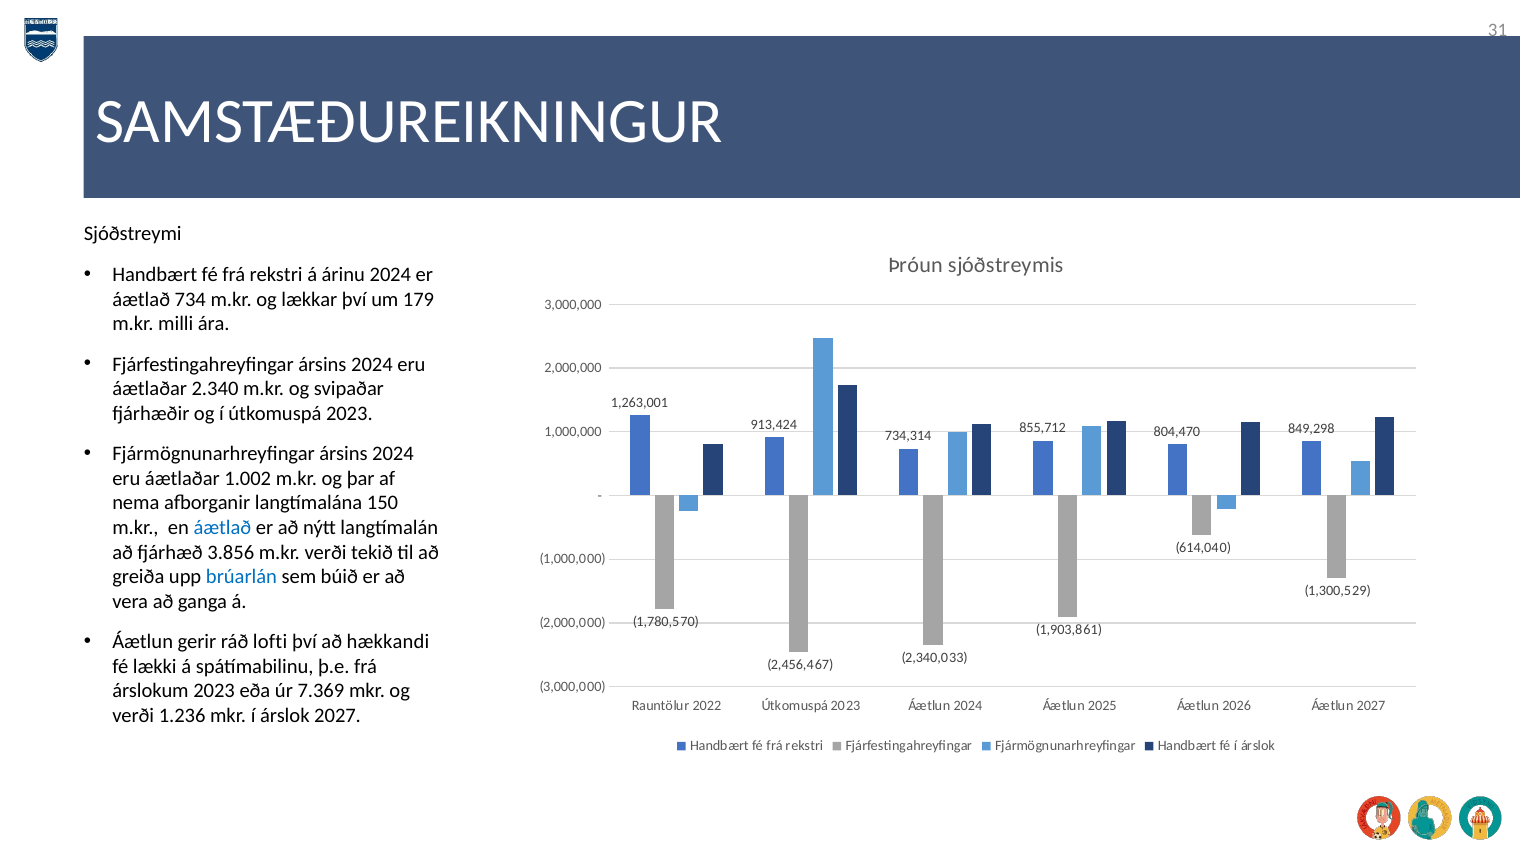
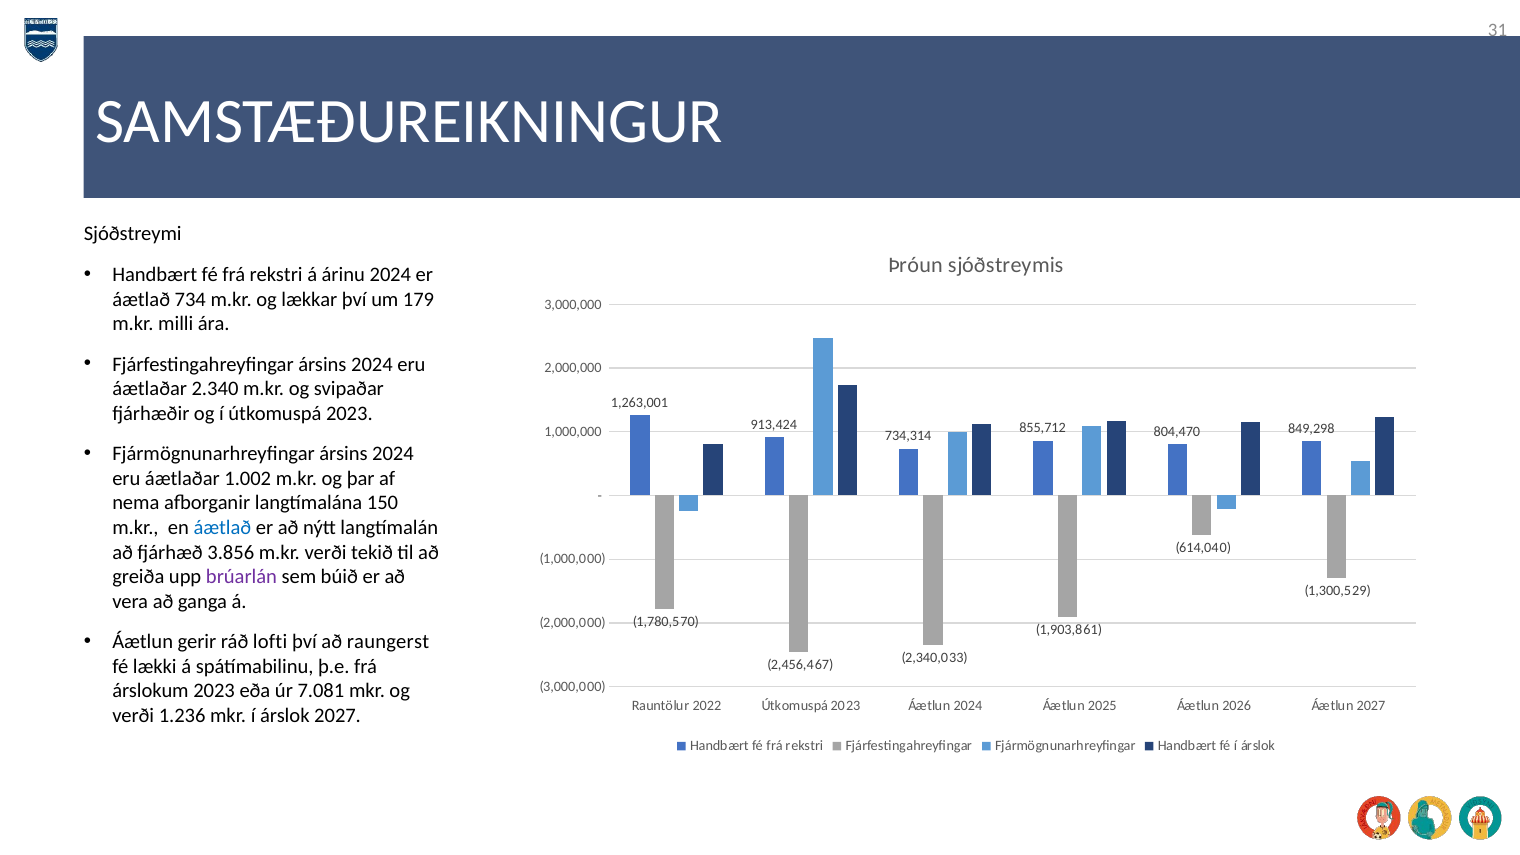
brúarlán colour: blue -> purple (242, 577)
hækkandi: hækkandi -> raungerst (388, 642)
7.369: 7.369 -> 7.081 (321, 691)
